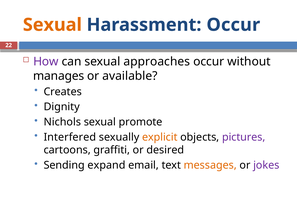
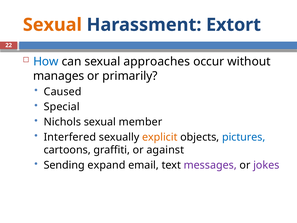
Harassment Occur: Occur -> Extort (233, 25)
How colour: purple -> blue (46, 61)
available: available -> primarily (130, 76)
Creates: Creates -> Caused (63, 92)
Dignity: Dignity -> Special (62, 107)
promote: promote -> member (141, 122)
pictures colour: purple -> blue (244, 137)
desired: desired -> against (165, 150)
messages colour: orange -> purple (210, 165)
